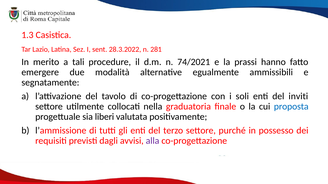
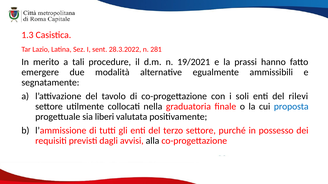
74/2021: 74/2021 -> 19/2021 (194, 62)
inviti: inviti -> rilevi (298, 96)
alla colour: purple -> black (153, 141)
